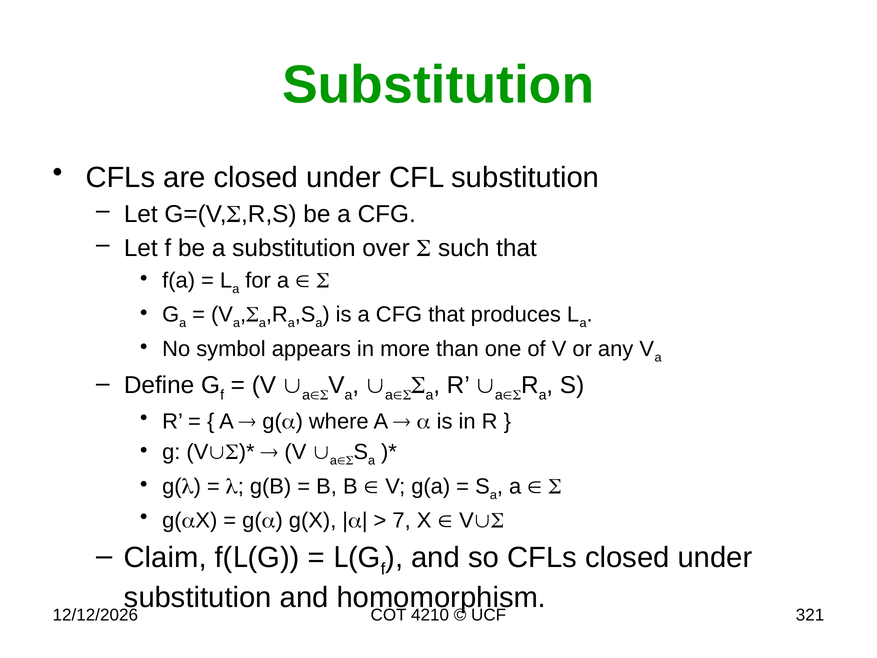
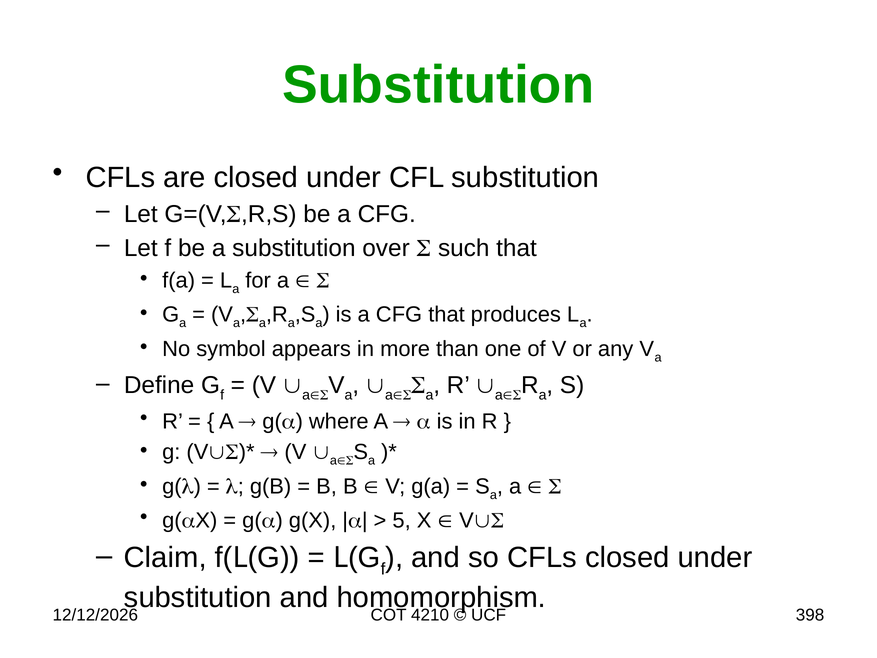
7: 7 -> 5 (402, 520)
321: 321 -> 398 (810, 615)
